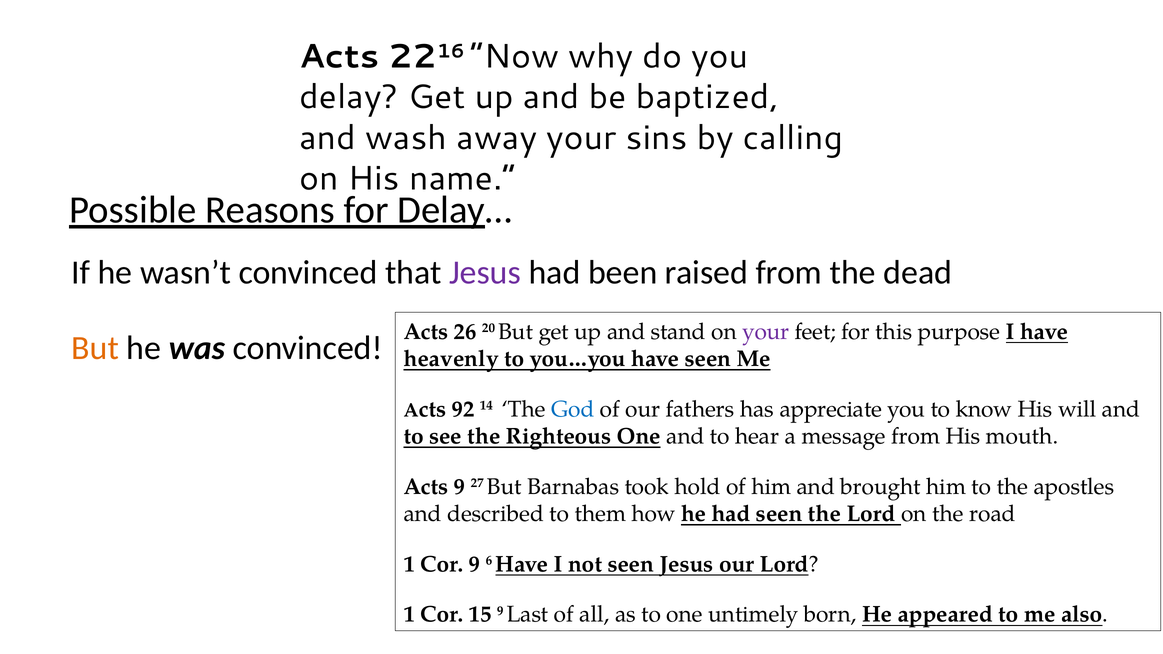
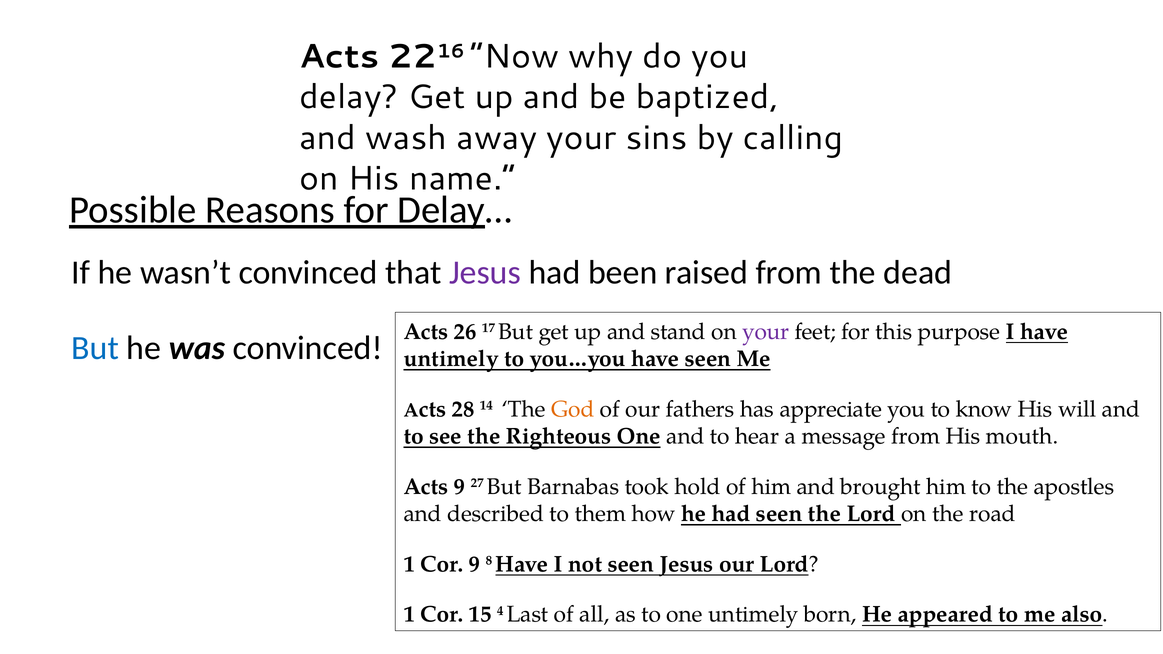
But colour: orange -> blue (95, 348)
20: 20 -> 17 (489, 328)
heavenly: heavenly -> untimely (451, 359)
92: 92 -> 28 (463, 409)
God colour: blue -> orange (573, 409)
6: 6 -> 8 (489, 561)
15 9: 9 -> 4 (500, 611)
